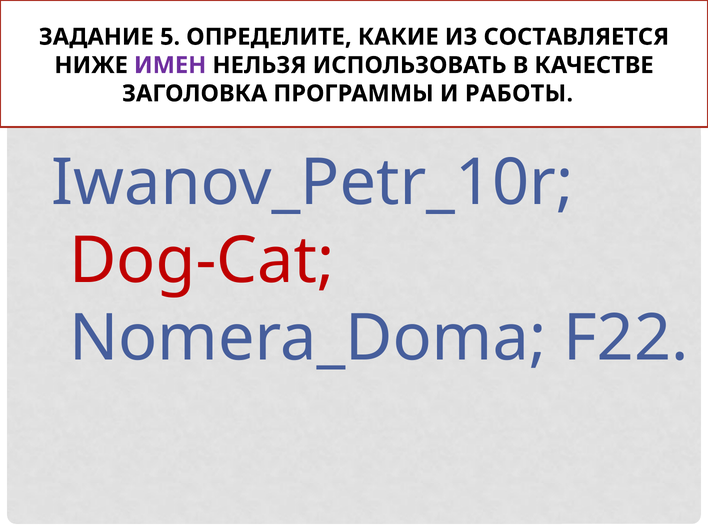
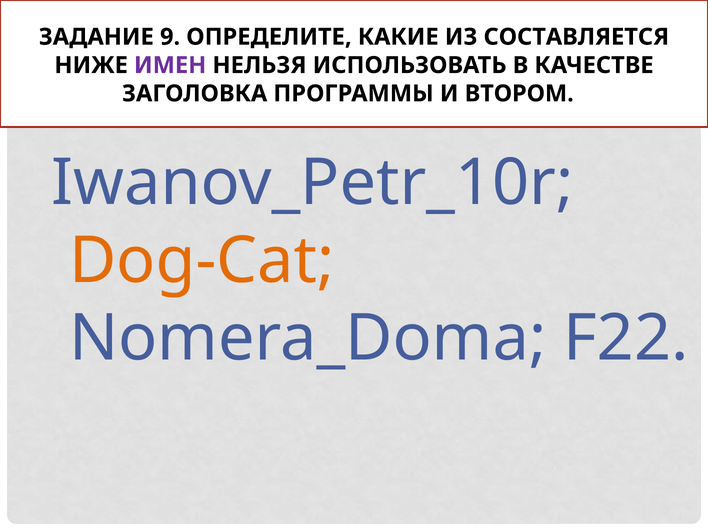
5: 5 -> 9 (170, 37)
РАБОТЫ: РАБОТЫ -> ВТОРОМ (519, 94)
Dog-Cat colour: red -> orange (202, 261)
